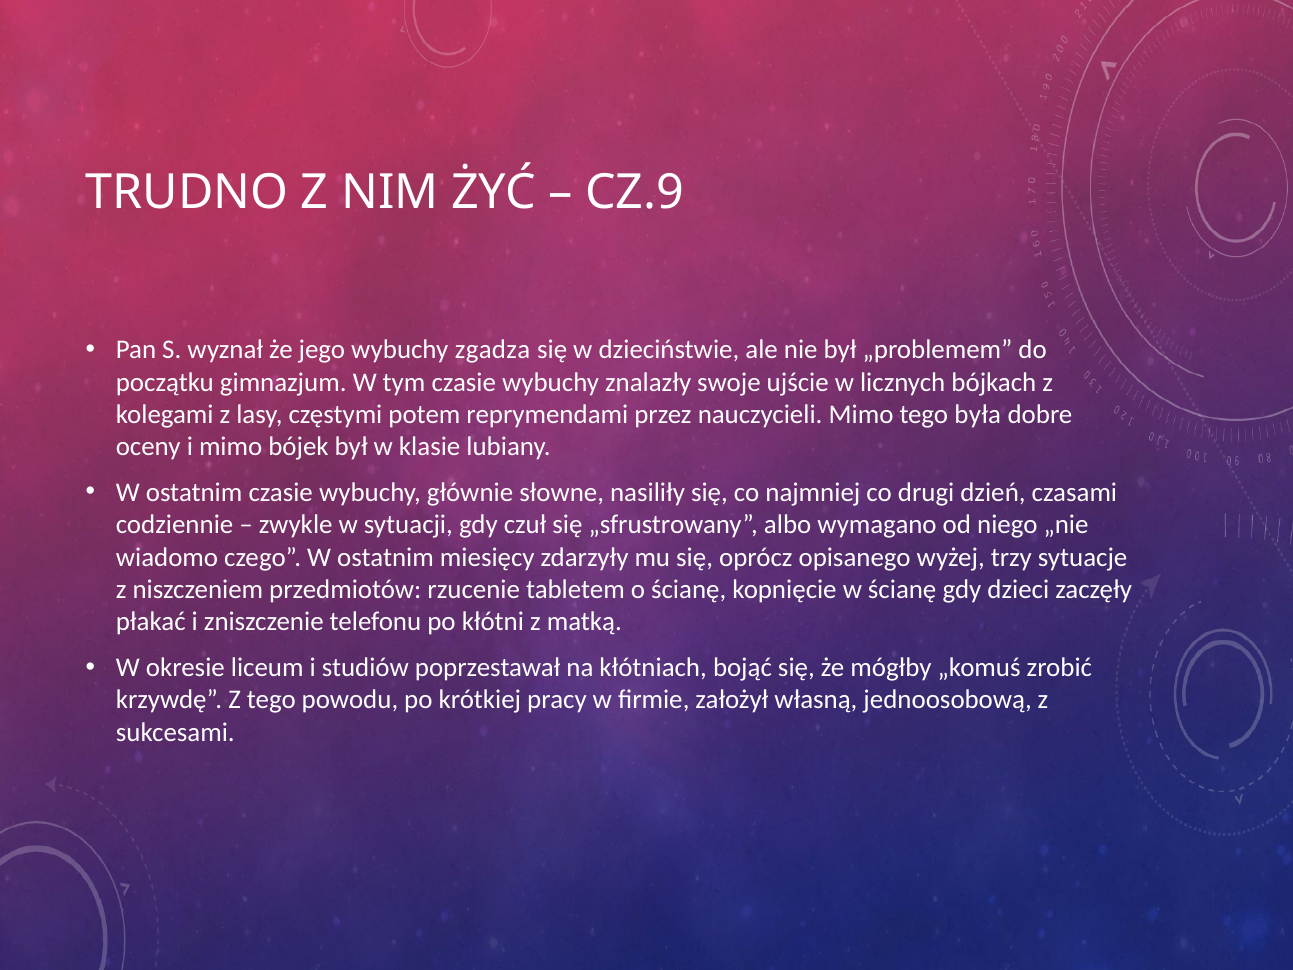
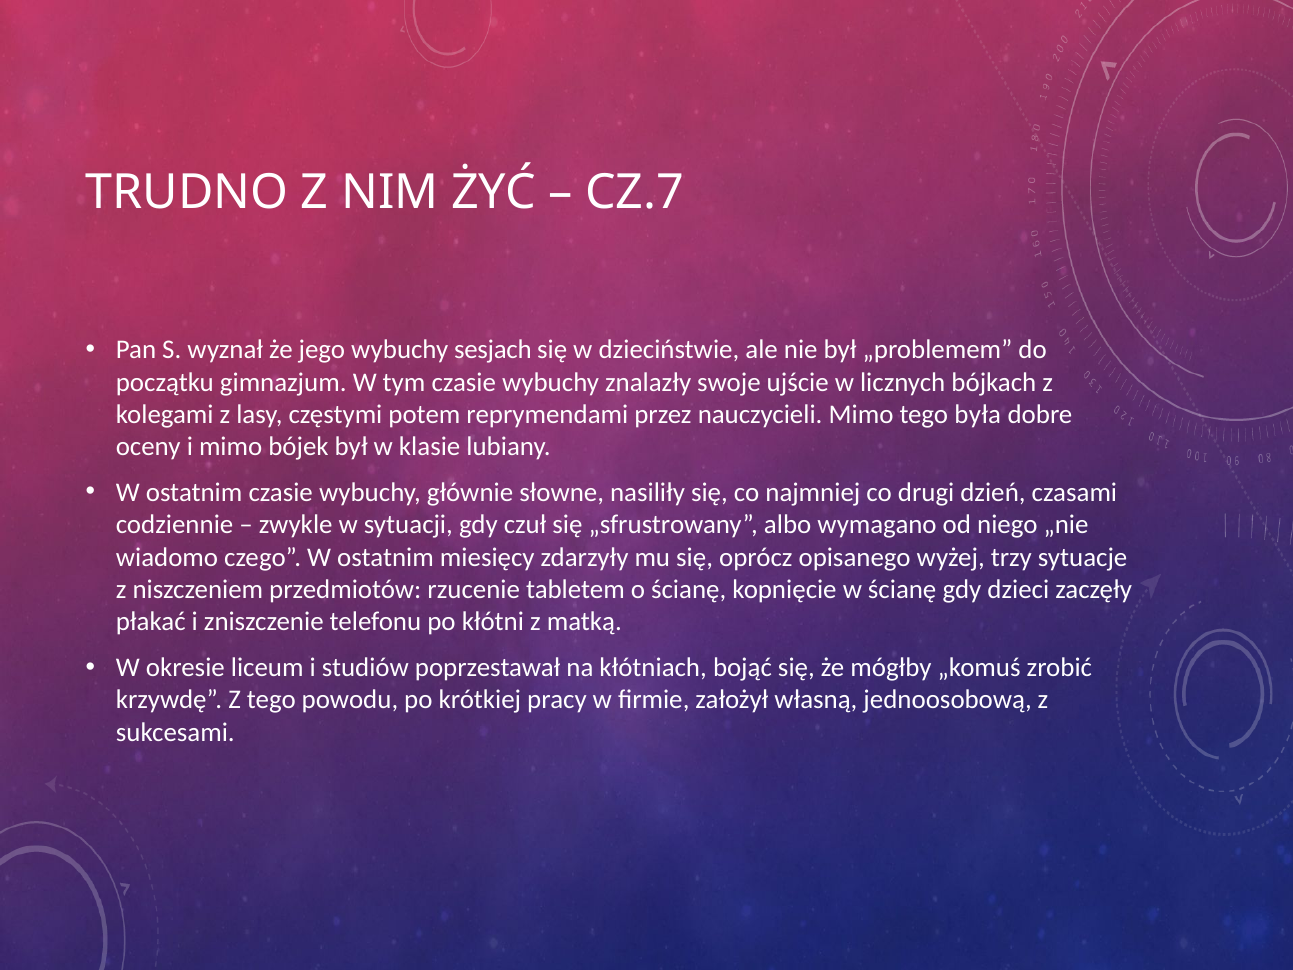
CZ.9: CZ.9 -> CZ.7 (635, 192)
zgadza: zgadza -> sesjach (493, 350)
